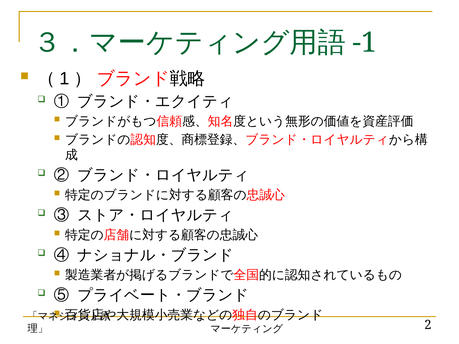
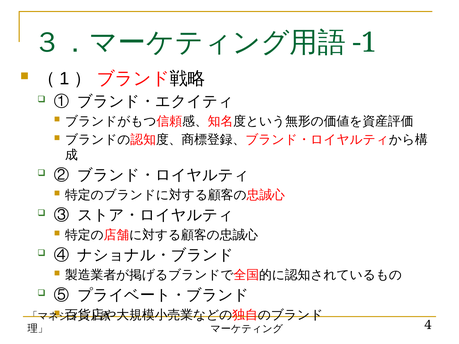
2: 2 -> 4 (428, 325)
